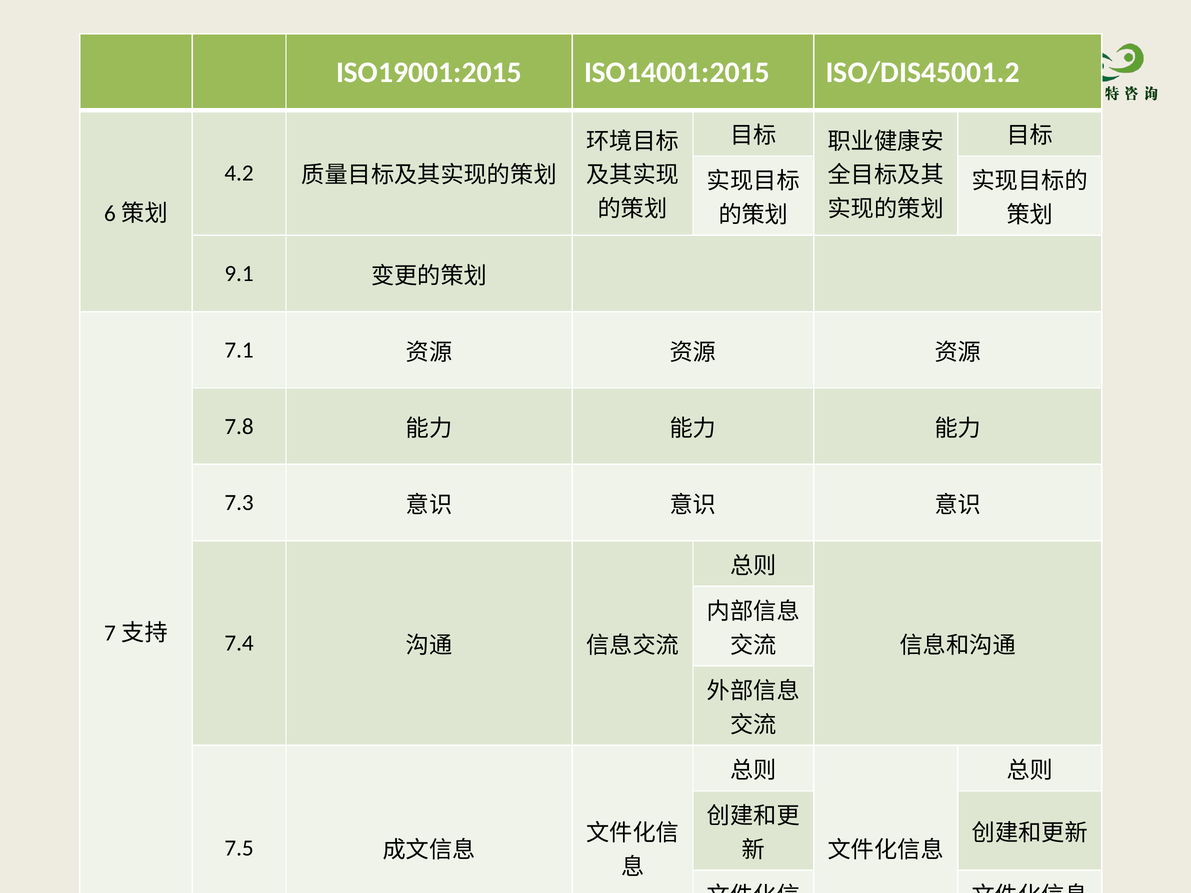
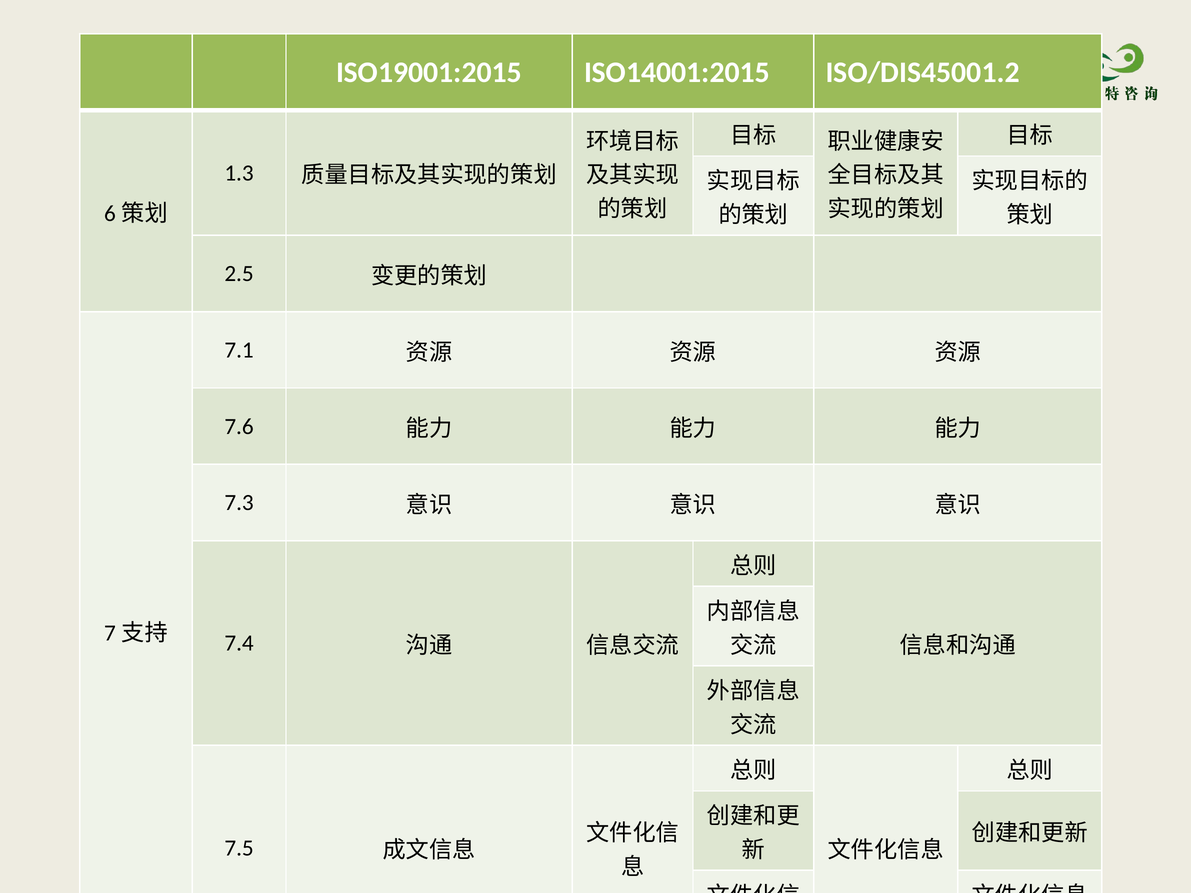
4.2: 4.2 -> 1.3 (239, 173)
9.1: 9.1 -> 2.5 (239, 274)
7.8: 7.8 -> 7.6 (239, 427)
